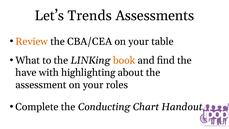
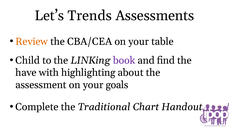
What: What -> Child (28, 60)
book colour: orange -> purple (124, 60)
roles: roles -> goals (117, 85)
Conducting: Conducting -> Traditional (104, 107)
